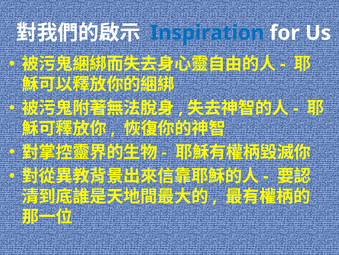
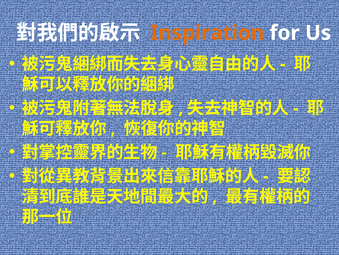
Inspiration colour: blue -> orange (207, 33)
